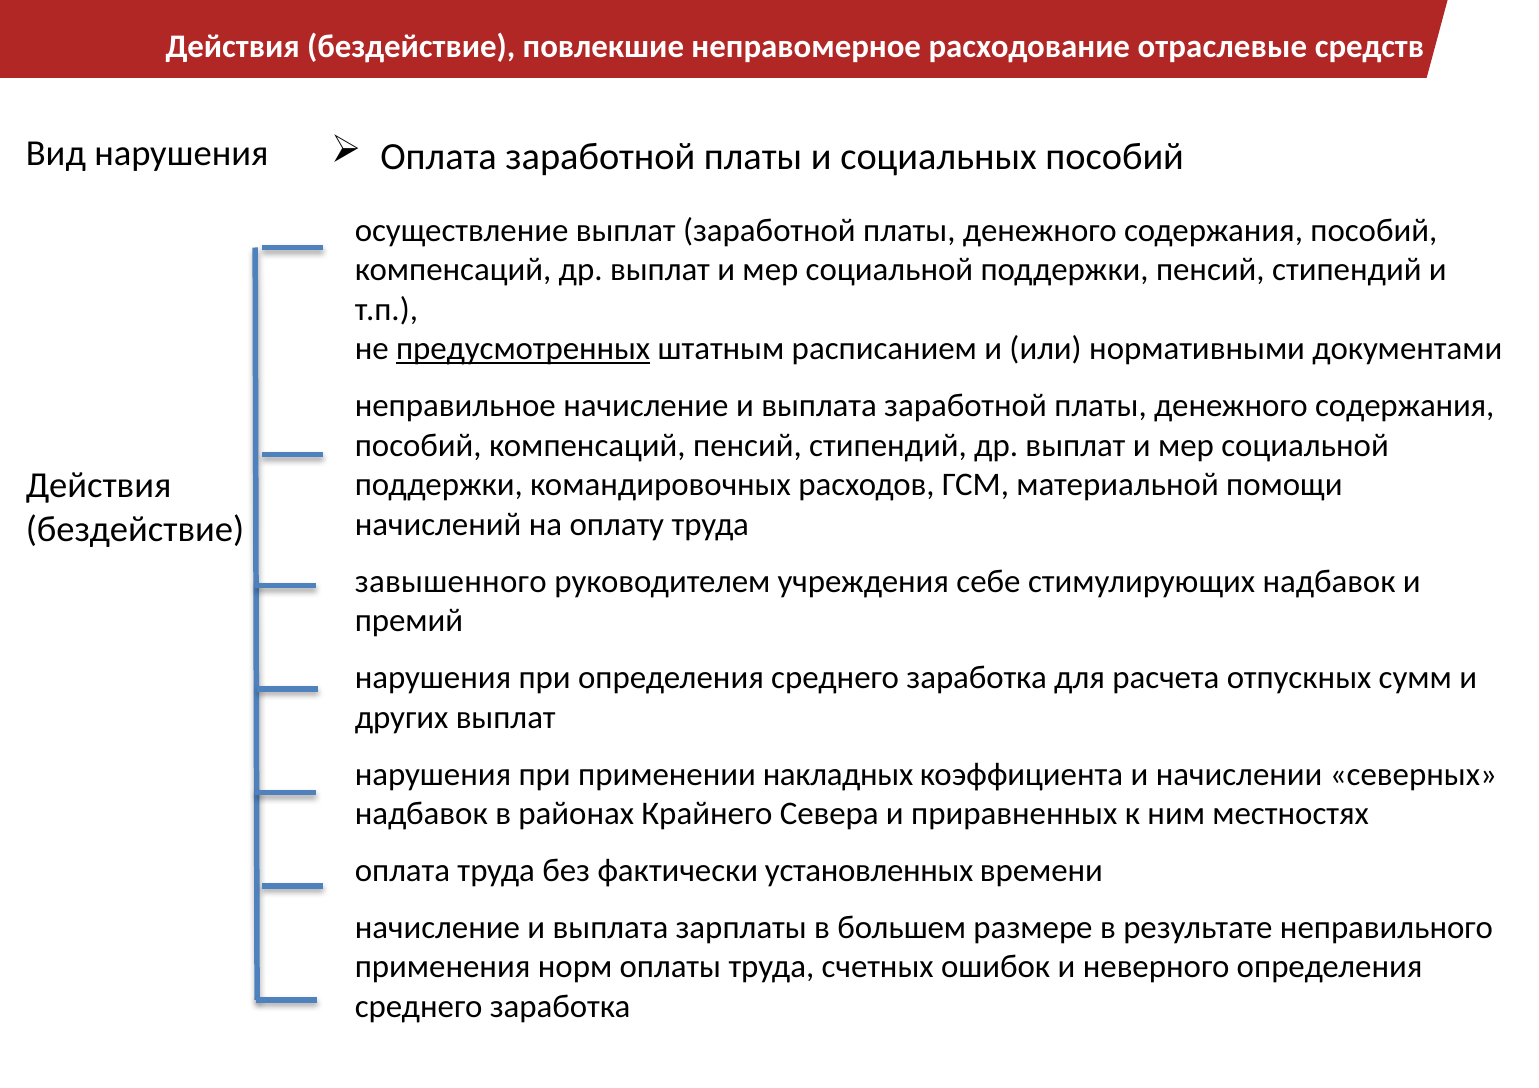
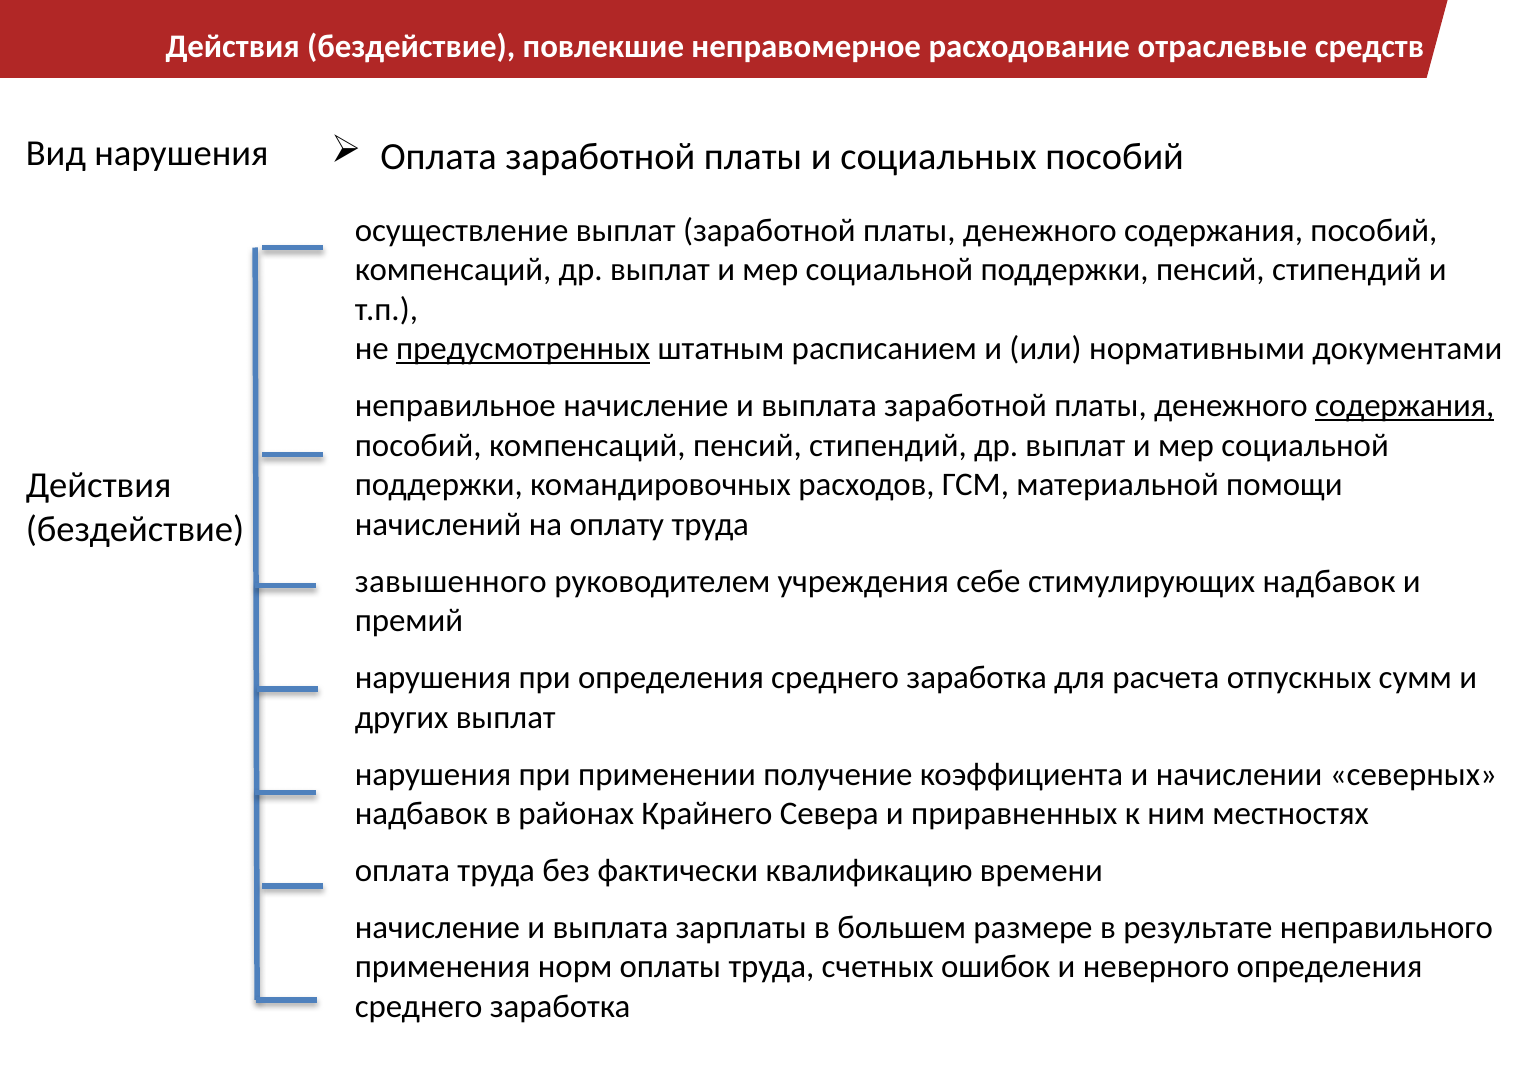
содержания underline: none -> present (1405, 406)
накладных: накладных -> получение (838, 774)
установленных: установленных -> квалификацию (869, 871)
